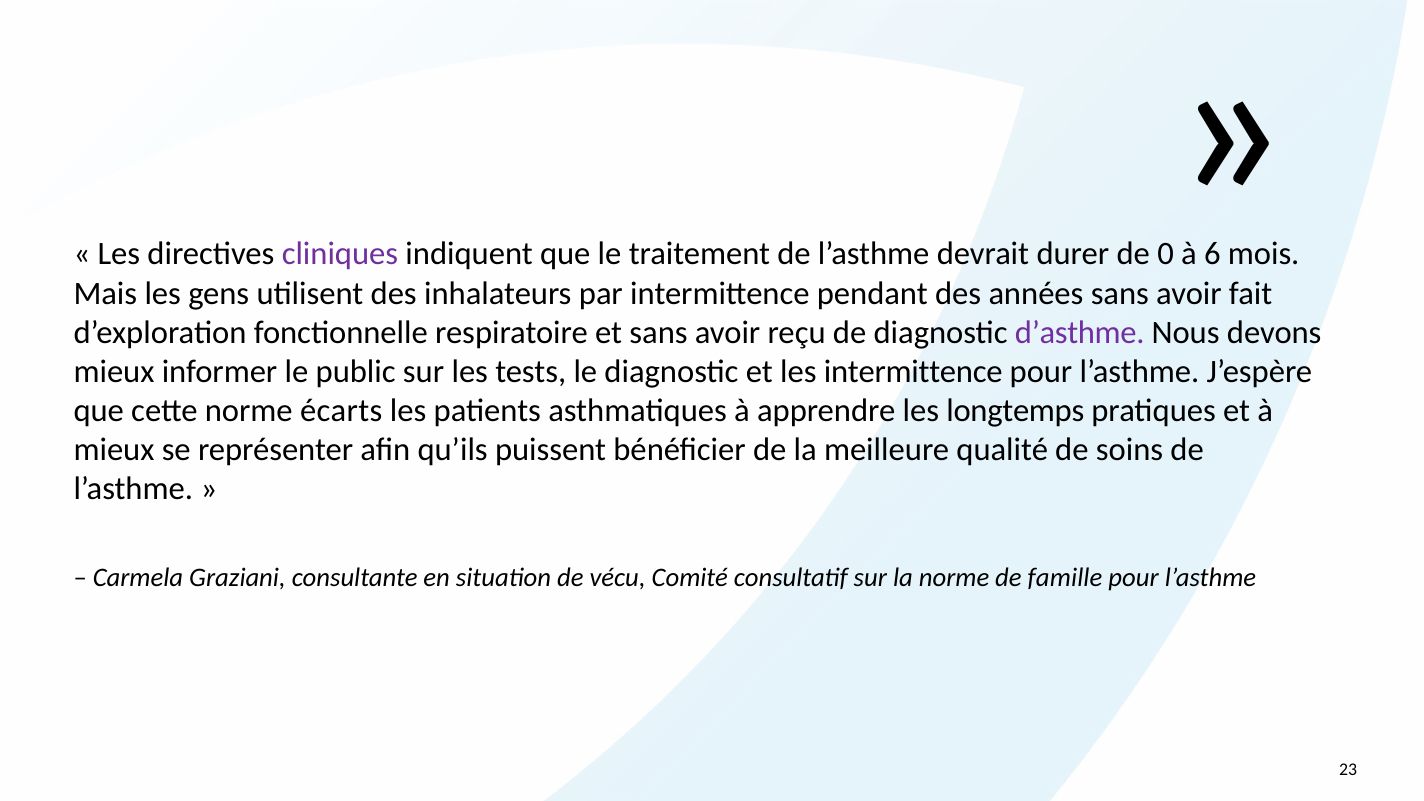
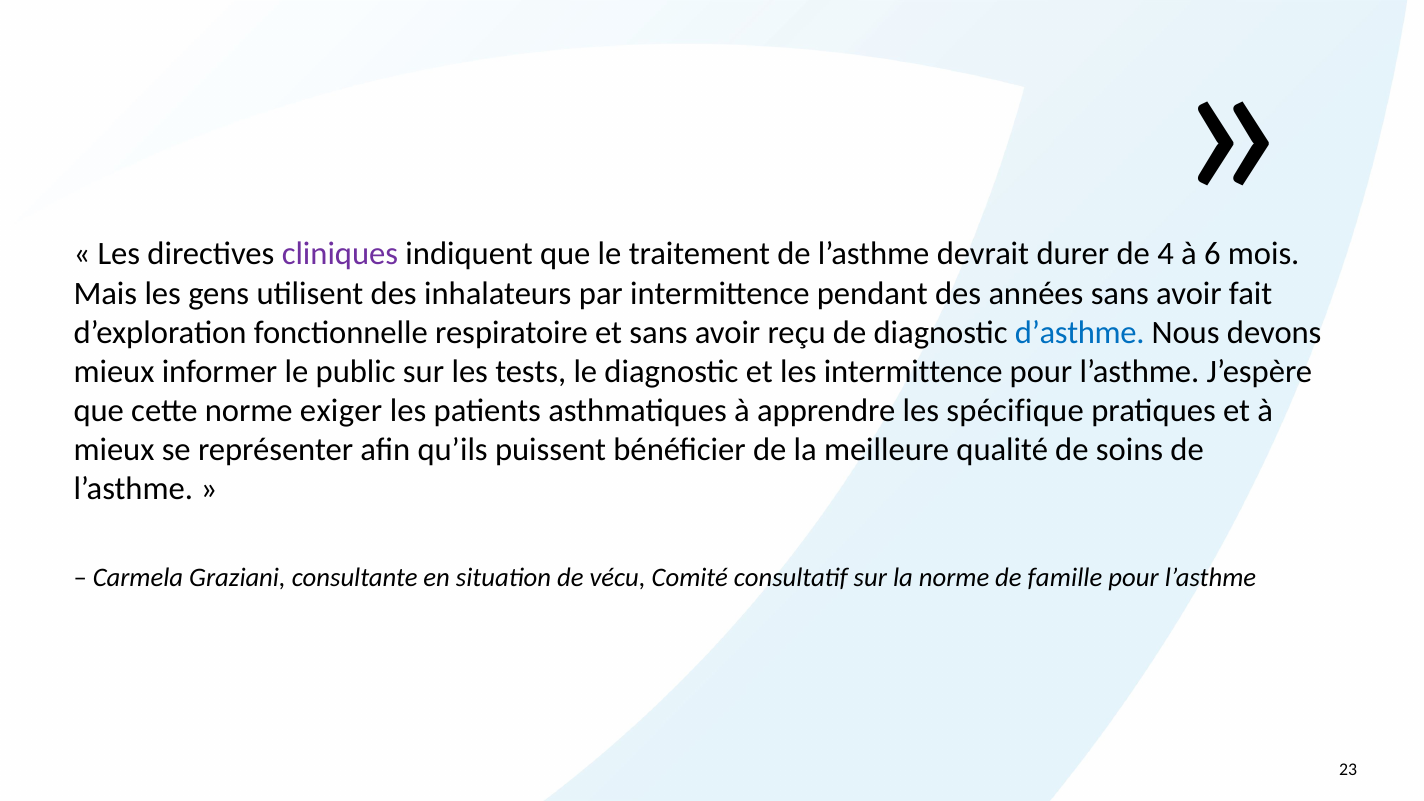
0: 0 -> 4 (1166, 254)
d’asthme colour: purple -> blue (1080, 332)
écarts: écarts -> exiger (341, 411)
longtemps: longtemps -> spécifique (1015, 411)
